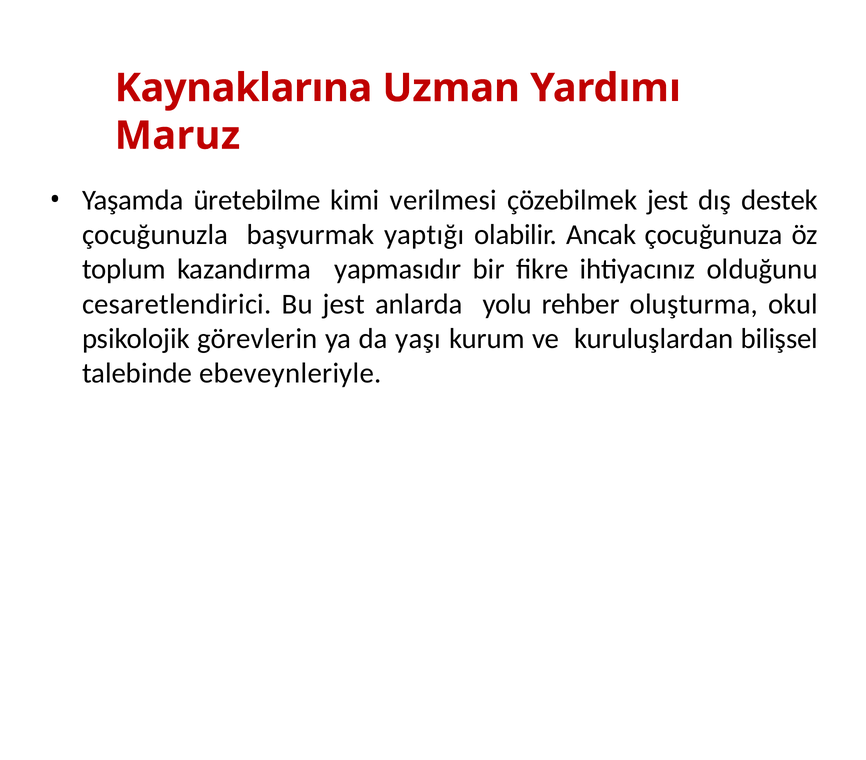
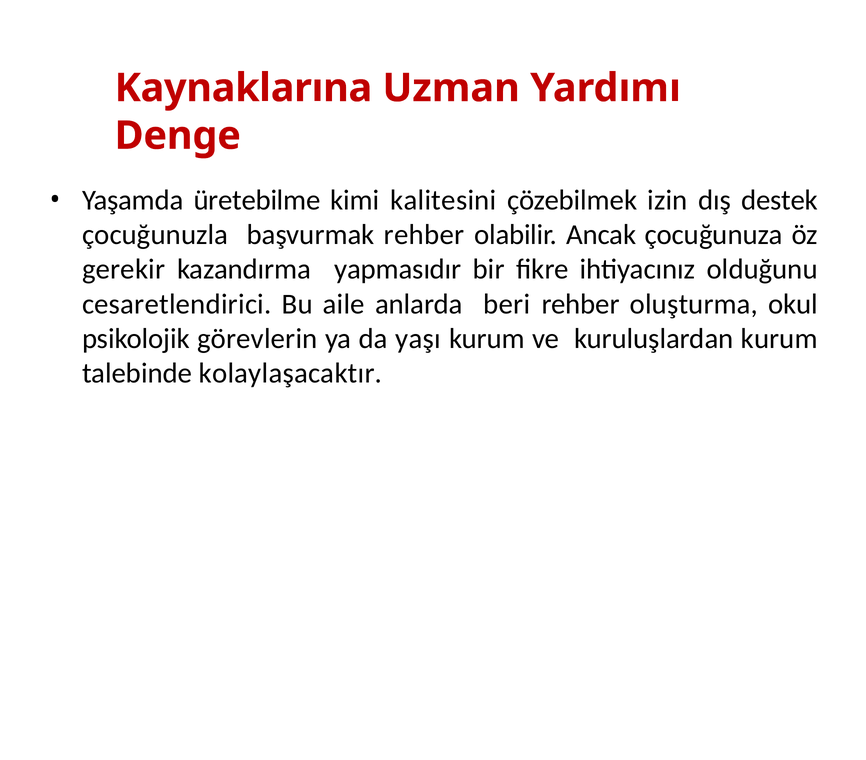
Maruz: Maruz -> Denge (178, 136)
verilmesi: verilmesi -> kalitesini (443, 200)
çözebilmek jest: jest -> izin (667, 200)
başvurmak yaptığı: yaptığı -> rehber (424, 235)
toplum: toplum -> gerekir (124, 269)
Bu jest: jest -> aile (344, 304)
yolu: yolu -> beri (507, 304)
kuruluşlardan bilişsel: bilişsel -> kurum (779, 339)
ebeveynleriyle: ebeveynleriyle -> kolaylaşacaktır (290, 373)
